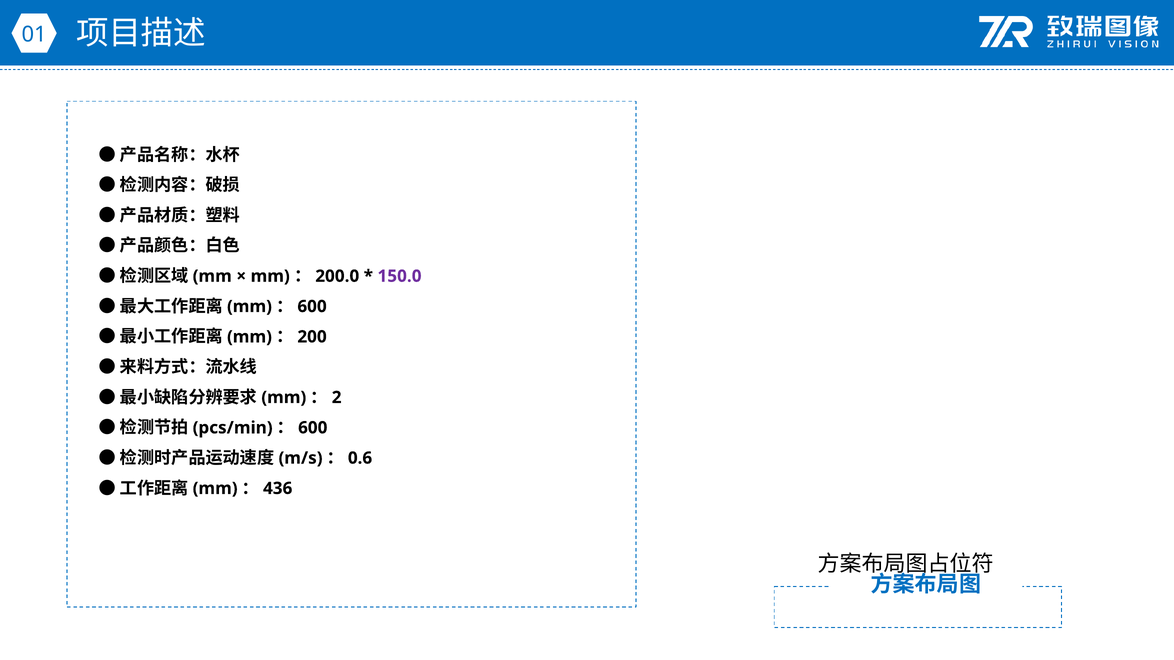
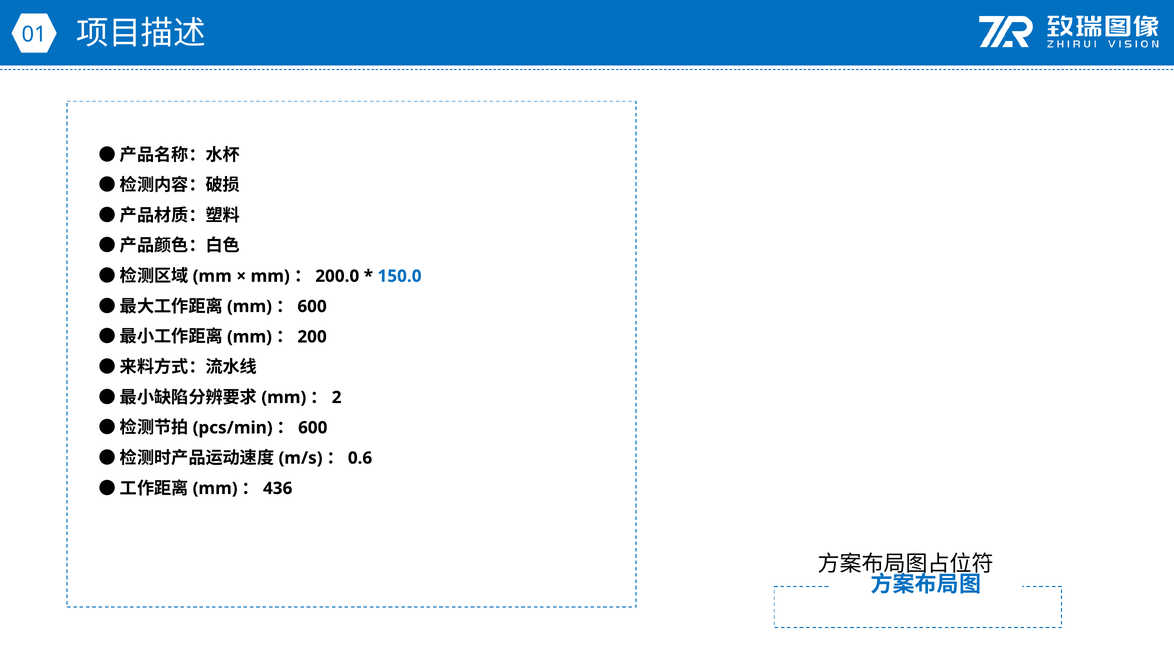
150.0 colour: purple -> blue (400, 276)
